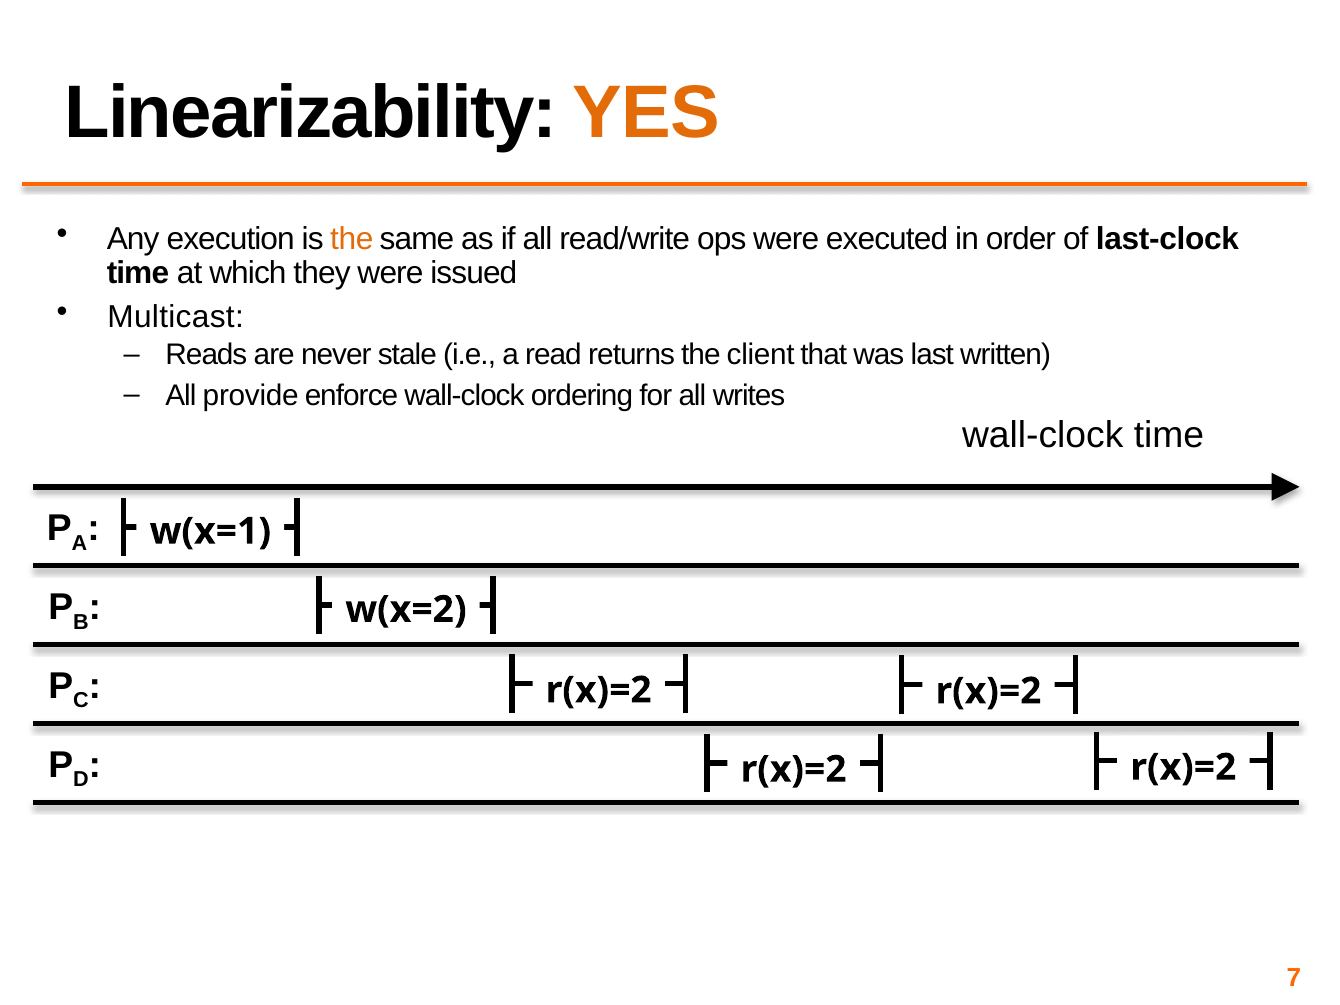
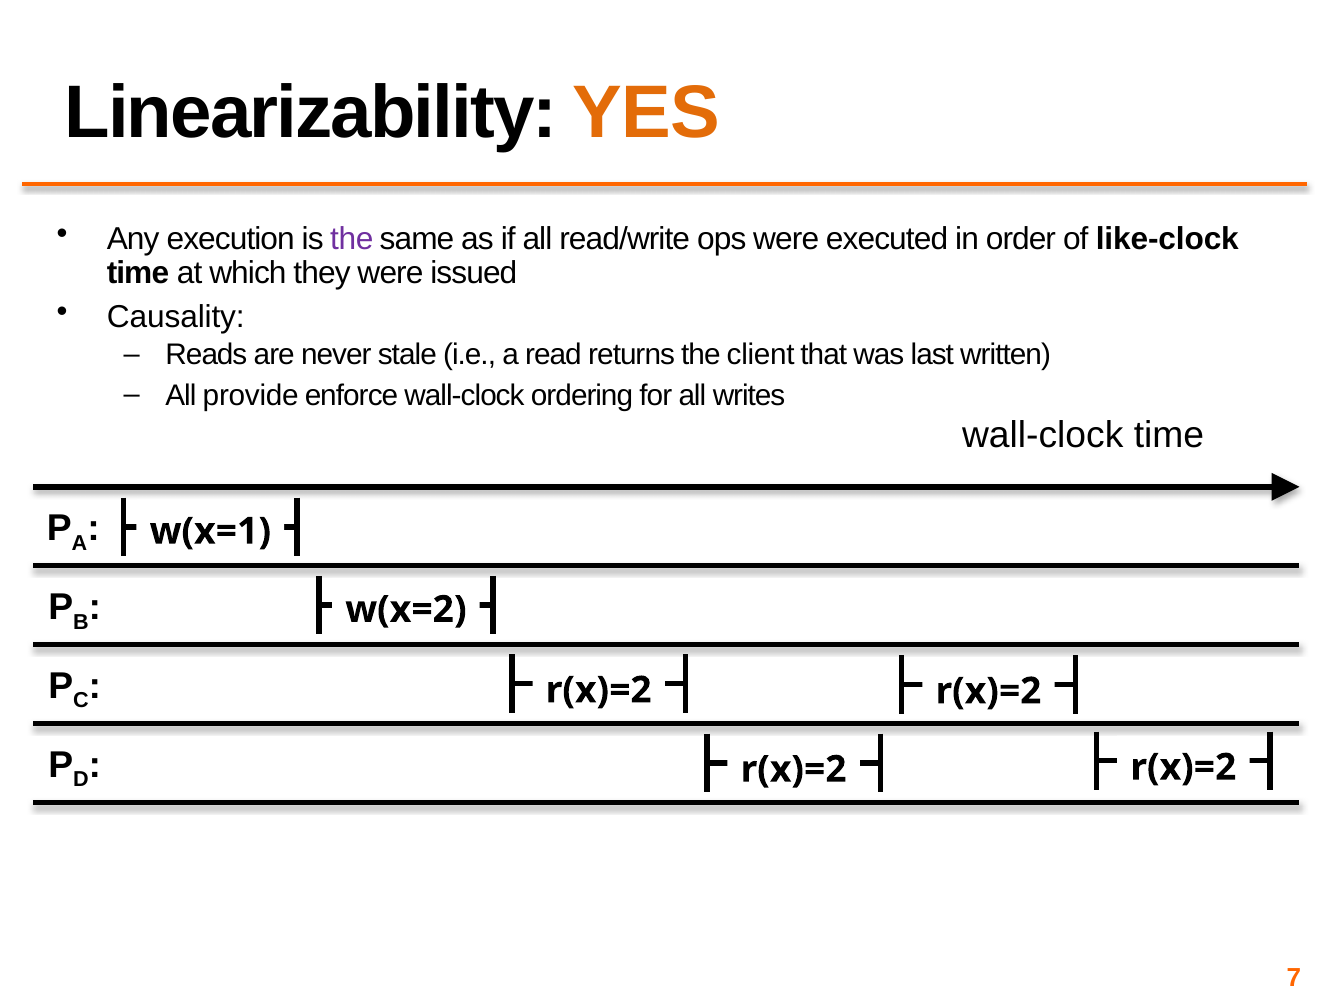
the colour: orange -> purple (352, 239)
last-clock: last-clock -> like-clock (1167, 239)
Multicast: Multicast -> Causality (176, 317)
